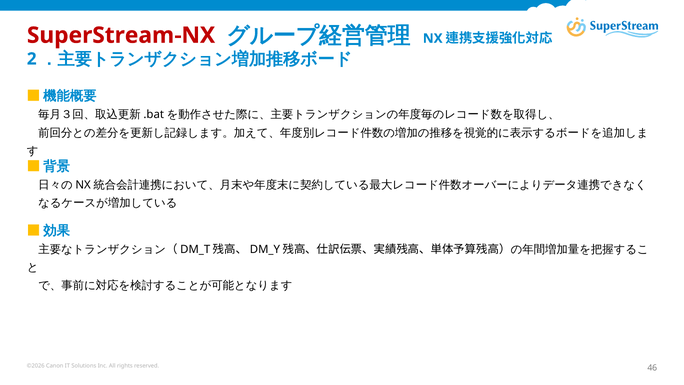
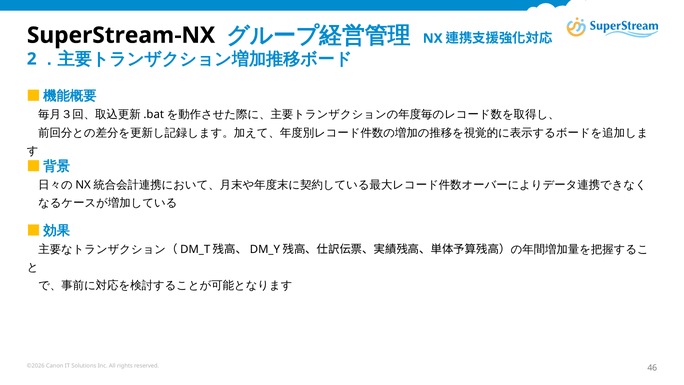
SuperStream-NX colour: red -> black (121, 35)
